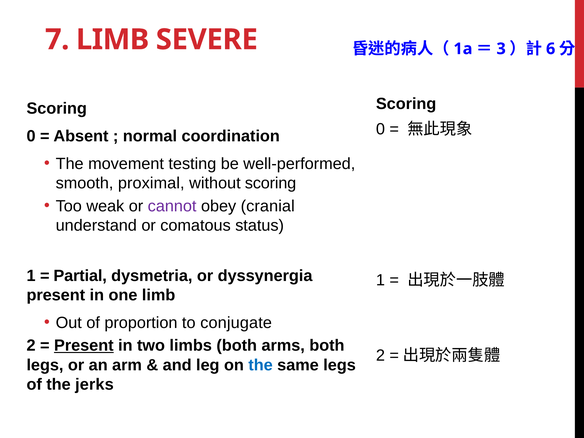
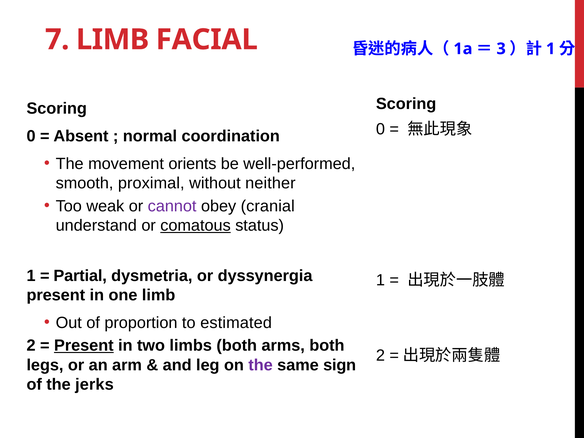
SEVERE: SEVERE -> FACIAL (207, 40)
6: 6 -> 1 (551, 49)
testing: testing -> orients (192, 164)
without scoring: scoring -> neither (270, 183)
comatous underline: none -> present (196, 225)
conjugate: conjugate -> estimated (236, 323)
the colour: blue -> purple (261, 365)
same legs: legs -> sign (340, 365)
